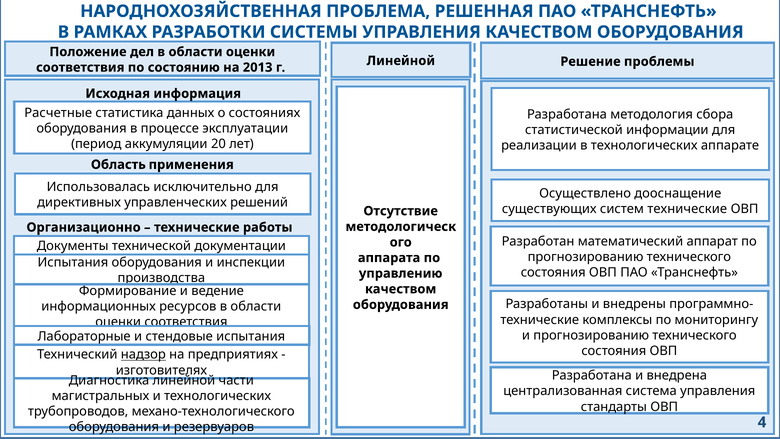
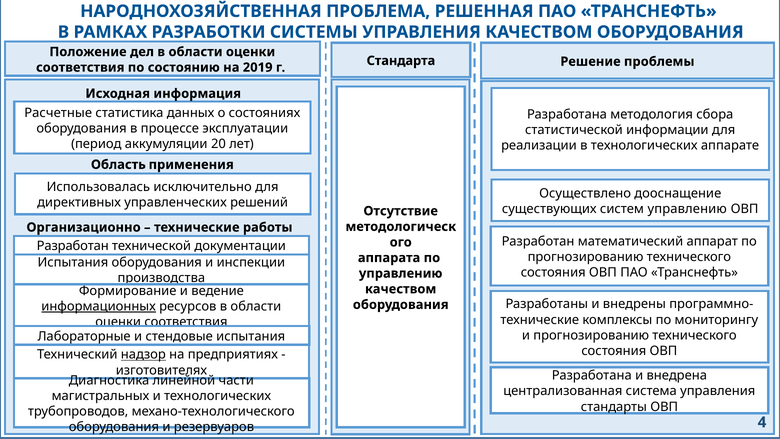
Линейной: Линейной -> Стандарта (401, 61)
2013: 2013 -> 2019 (258, 67)
систем технические: технические -> управлению (687, 209)
Документы: Документы -> Разработан (73, 246)
информационных underline: none -> present (99, 306)
